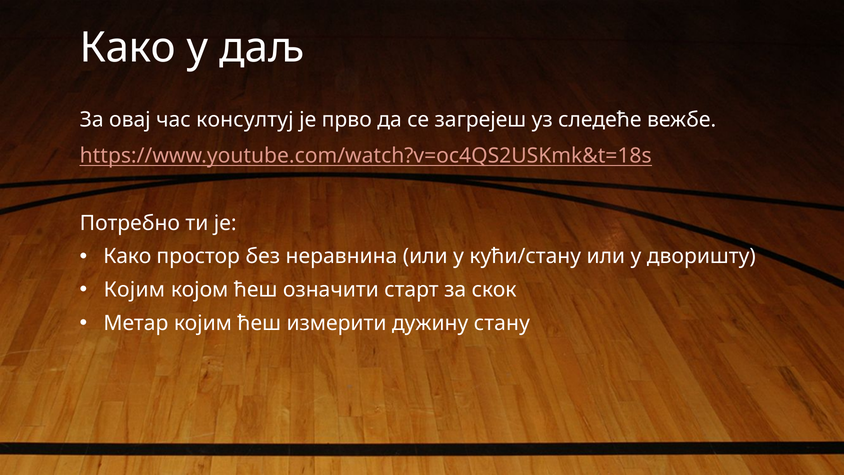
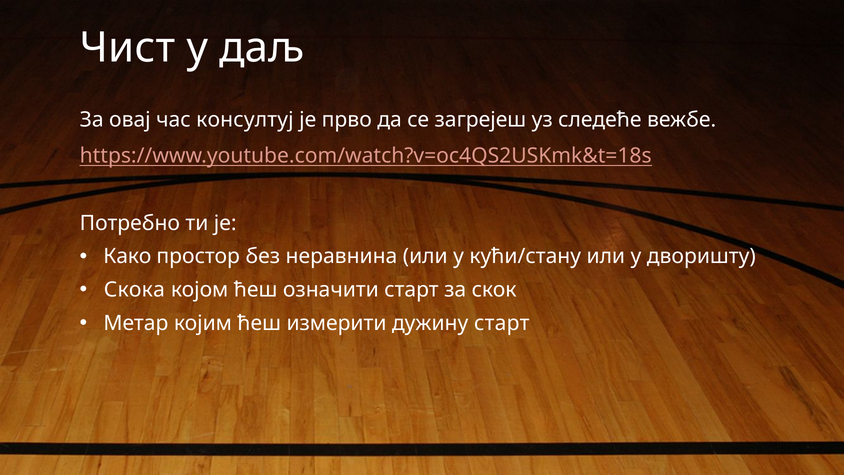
Како: Како -> Чист (128, 48)
Којим: Којим -> Скока (134, 290)
дужину стану: стану -> старт (502, 323)
